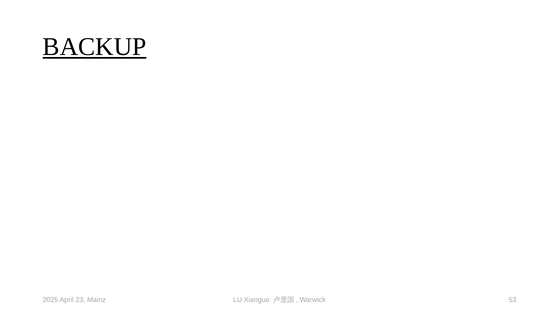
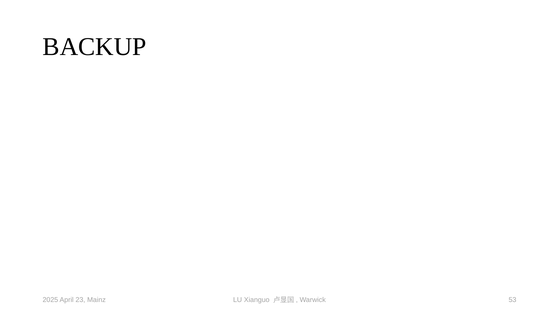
BACKUP underline: present -> none (95, 47)
